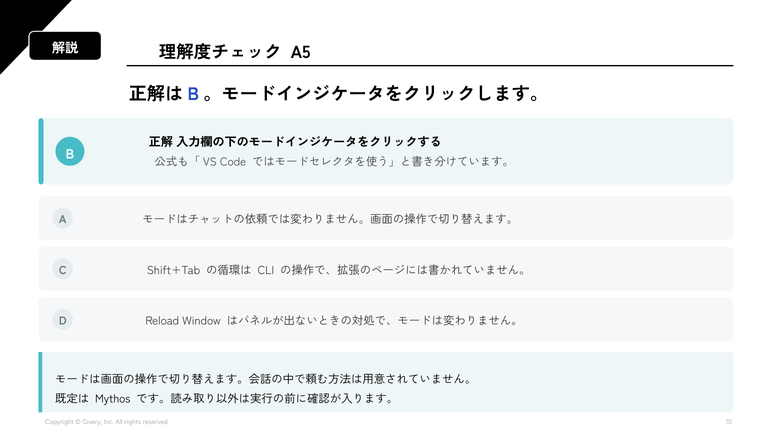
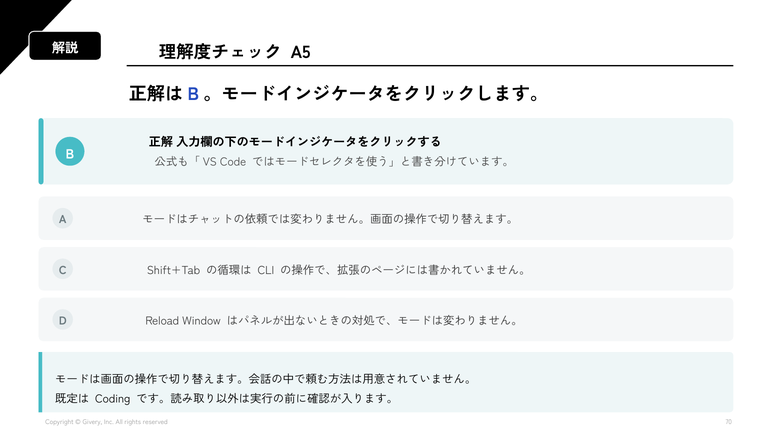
Mythos: Mythos -> Coding (113, 399)
